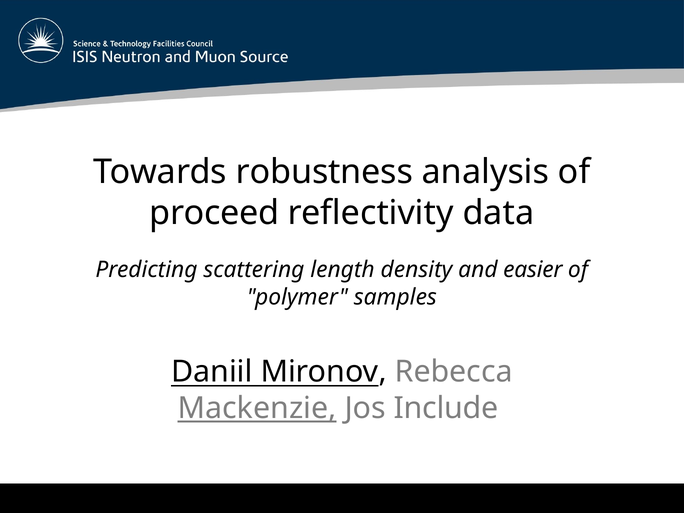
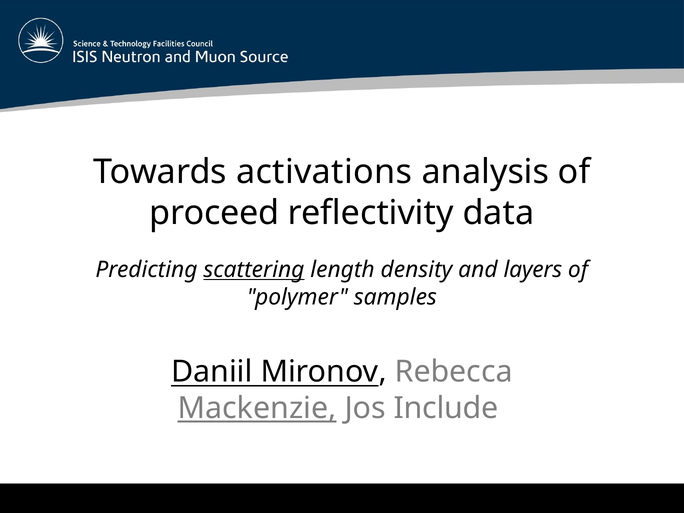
robustness: robustness -> activations (324, 172)
scattering underline: none -> present (254, 270)
easier: easier -> layers (533, 270)
